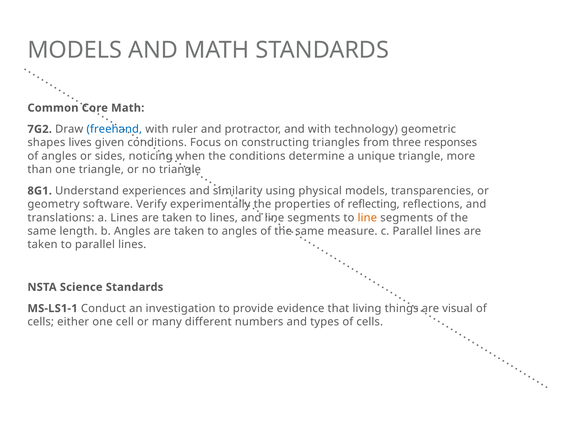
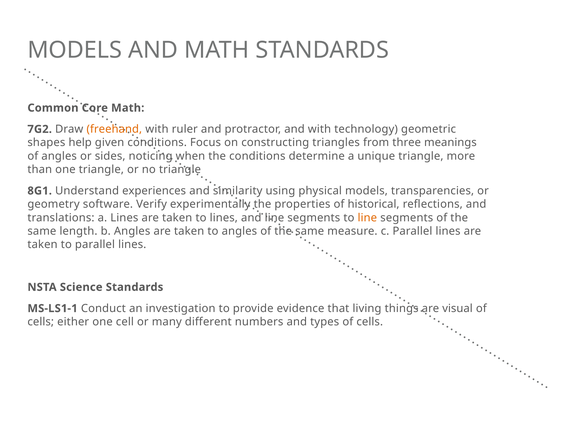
freehand colour: blue -> orange (114, 129)
lives: lives -> help (80, 143)
responses: responses -> meanings (450, 143)
reflecting: reflecting -> historical (374, 204)
